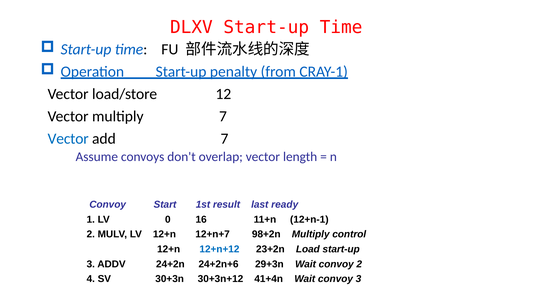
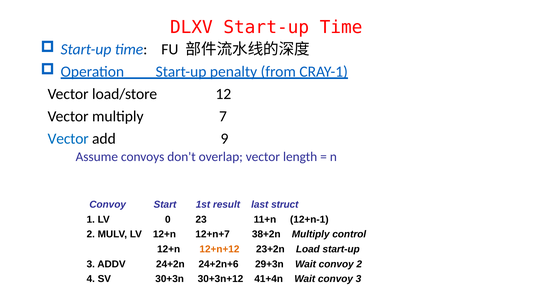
add 7: 7 -> 9 (224, 138)
ready: ready -> struct (285, 204)
16: 16 -> 23 (201, 219)
98+2n: 98+2n -> 38+2n (266, 234)
12+n+12 colour: blue -> orange (219, 249)
